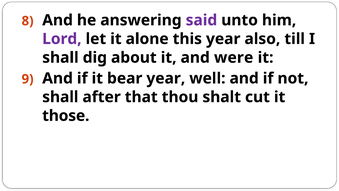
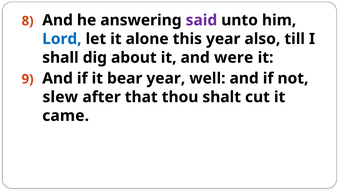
Lord colour: purple -> blue (62, 39)
shall: shall -> slew (60, 97)
those: those -> came (66, 116)
